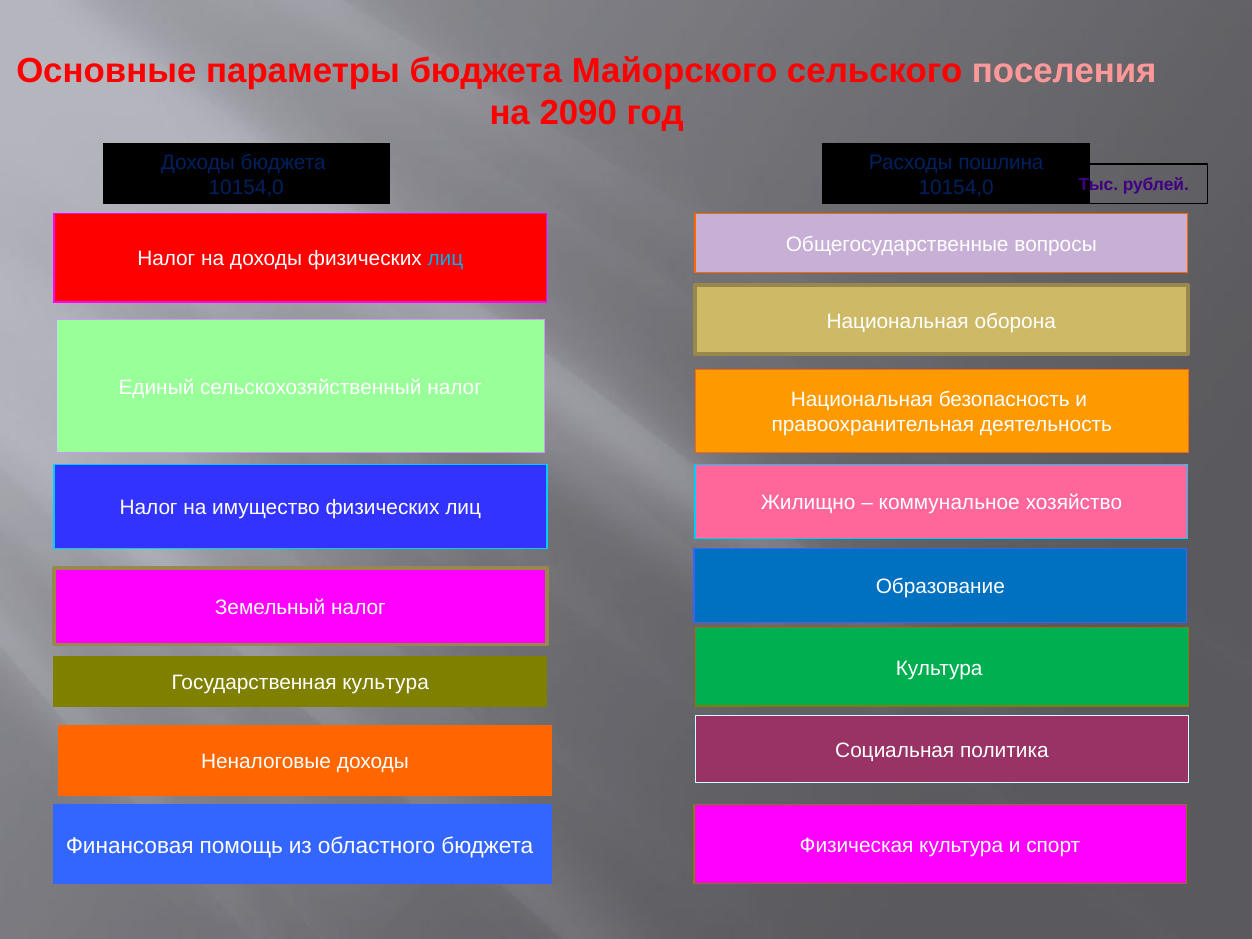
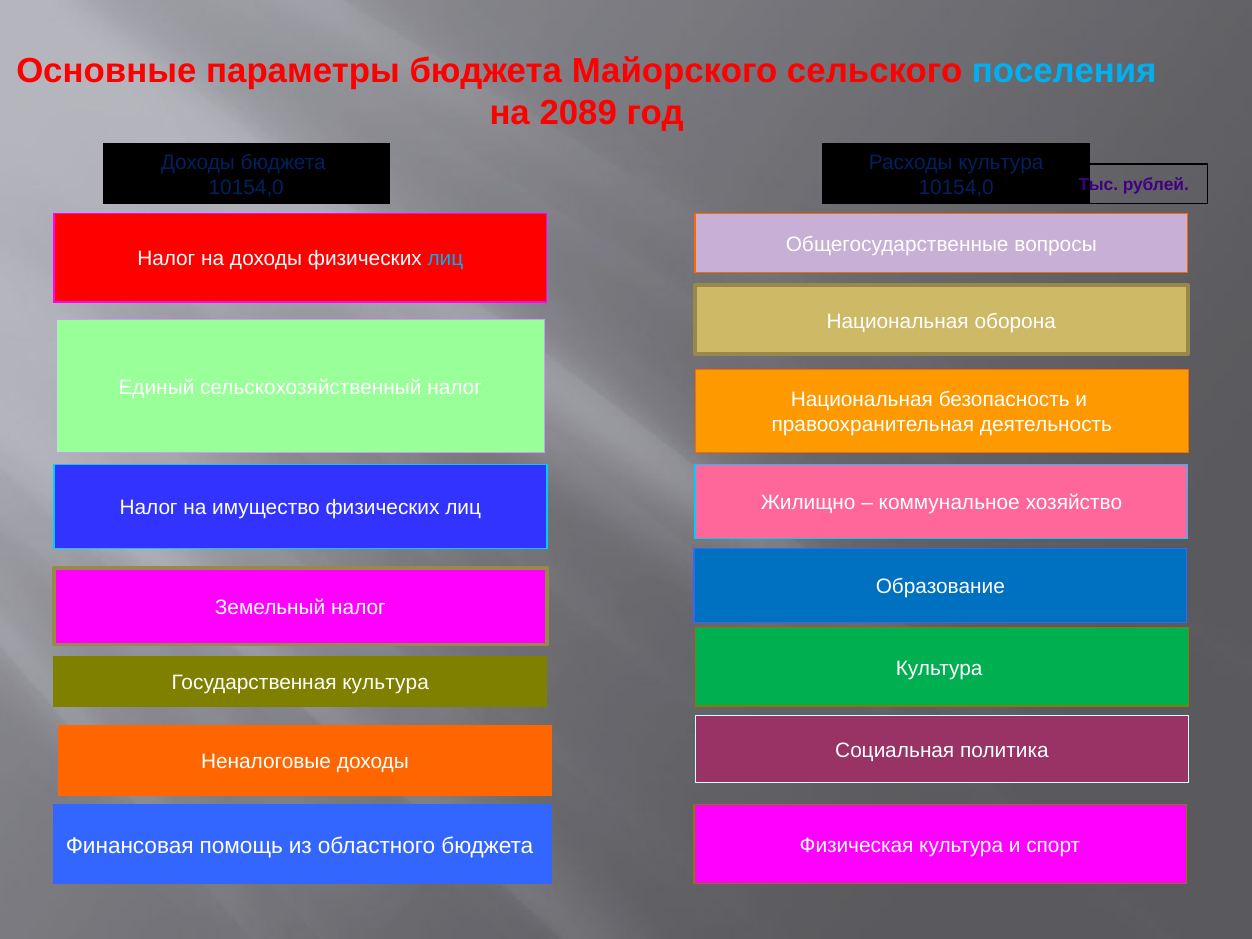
поселения colour: pink -> light blue (1064, 71)
2090: 2090 -> 2089 (578, 113)
Расходы пошлина: пошлина -> культура (1001, 163)
